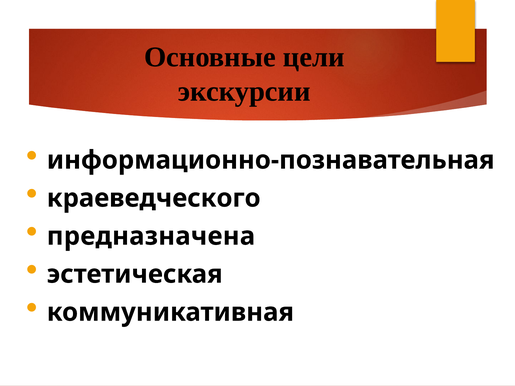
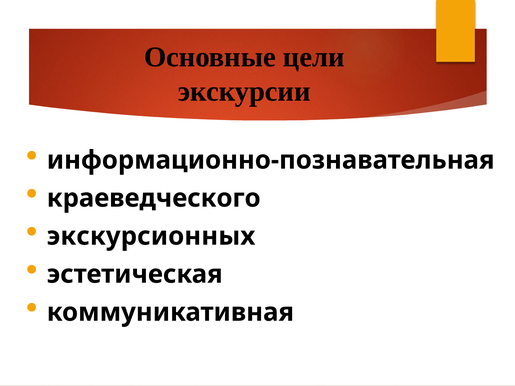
предназначена: предназначена -> экскурсионных (151, 236)
